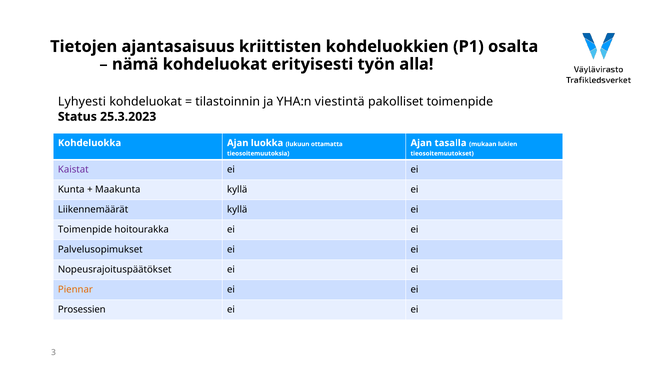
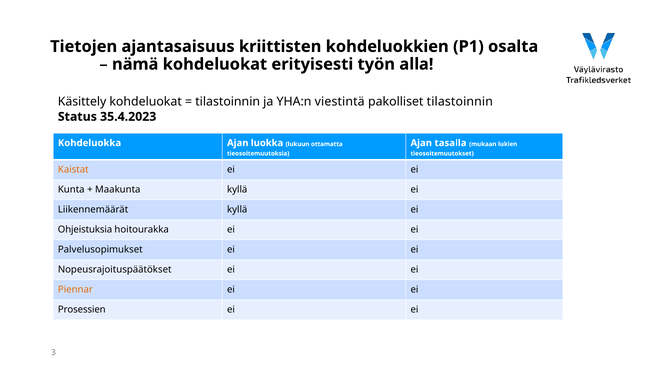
Lyhyesti: Lyhyesti -> Käsittely (82, 102)
pakolliset toimenpide: toimenpide -> tilastoinnin (460, 102)
25.3.2023: 25.3.2023 -> 35.4.2023 (128, 117)
Kaistat colour: purple -> orange (73, 169)
Toimenpide: Toimenpide -> Ohjeistuksia (85, 229)
